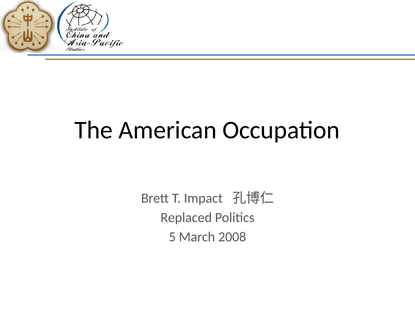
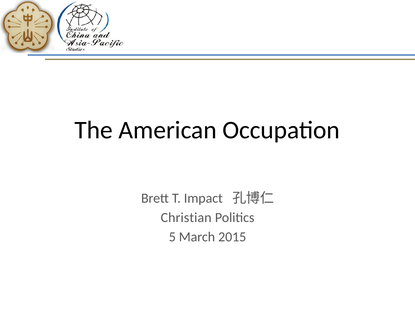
Replaced: Replaced -> Christian (186, 217)
2008: 2008 -> 2015 (232, 237)
